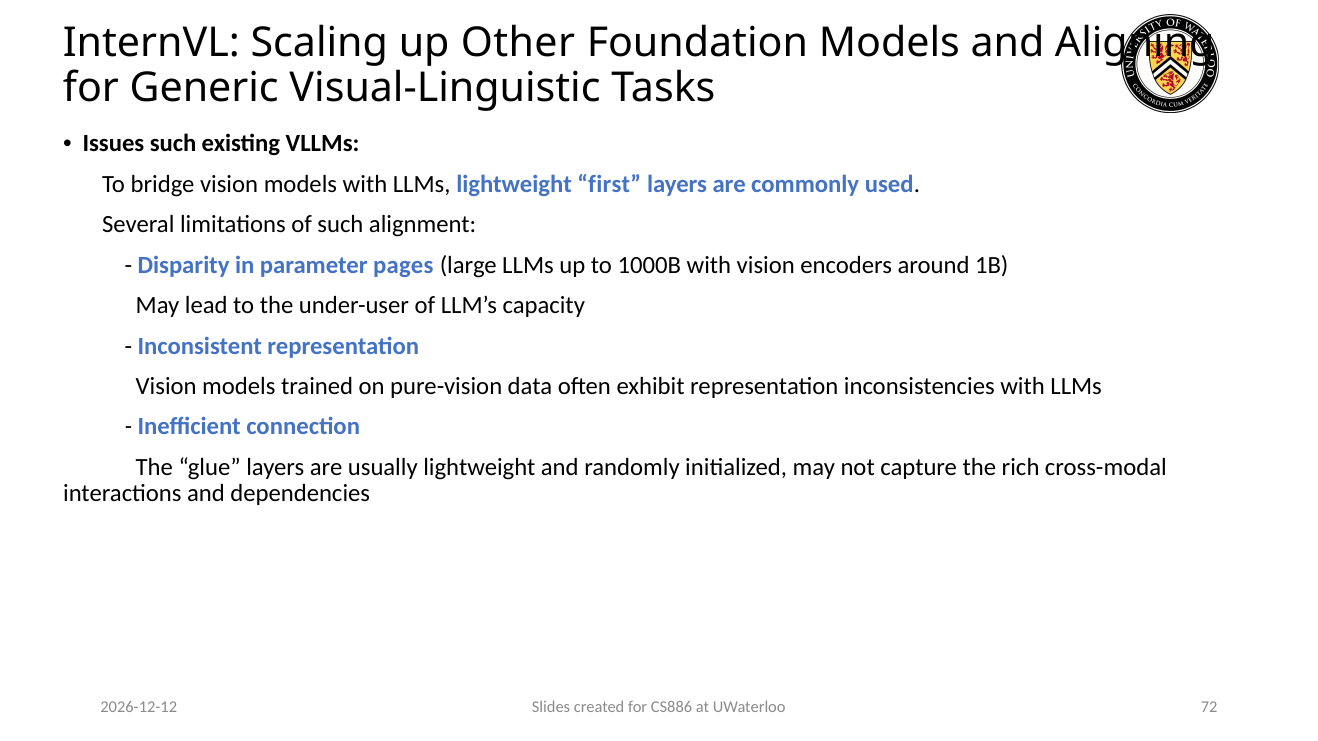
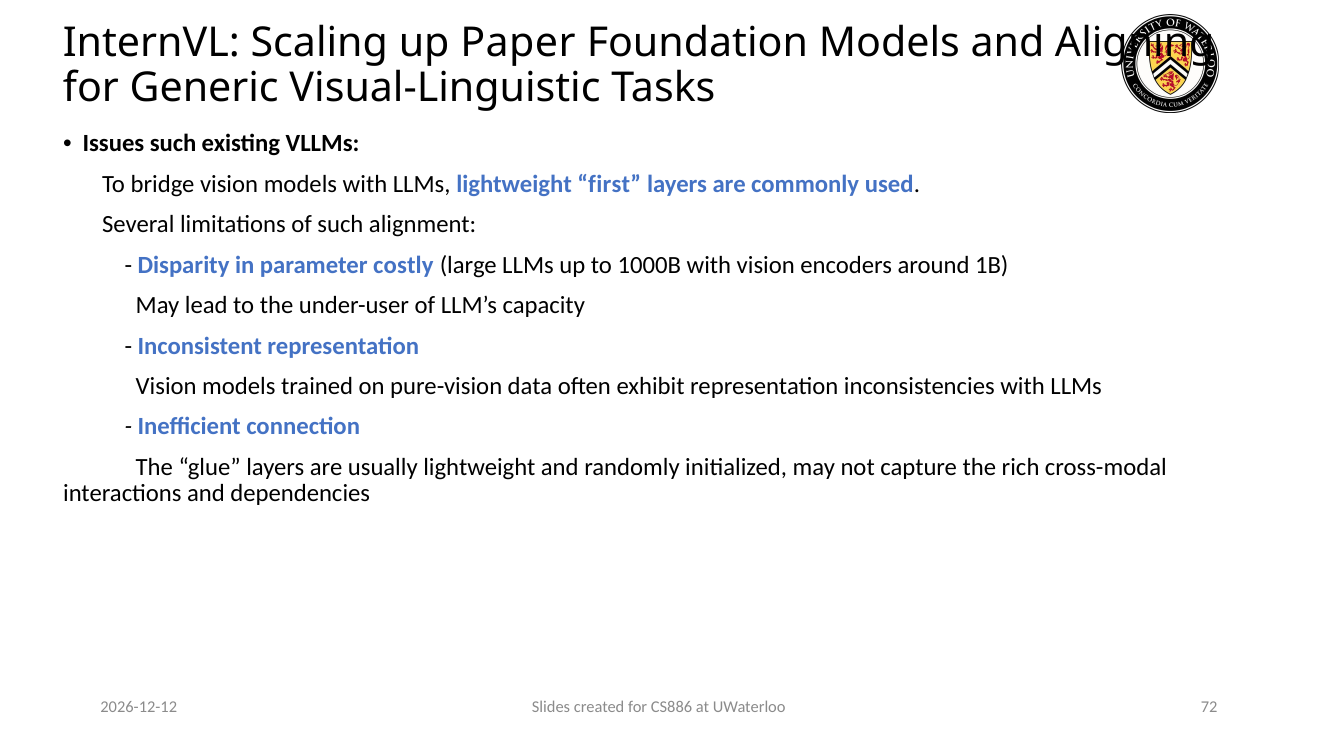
Other: Other -> Paper (518, 43)
pages: pages -> costly (403, 265)
